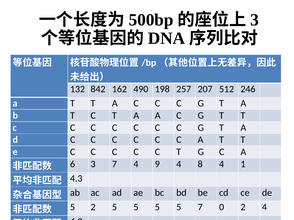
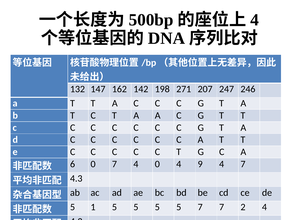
3: 3 -> 4 (255, 20)
842: 842 -> 147 (98, 89)
490: 490 -> 142 (141, 89)
257: 257 -> 271 (184, 89)
512: 512 -> 247 (227, 89)
6 3: 3 -> 0 (93, 164)
4 9: 9 -> 0 (157, 164)
8: 8 -> 9 (200, 164)
4 1: 1 -> 7 (243, 164)
5 2: 2 -> 1 (93, 208)
7 0: 0 -> 7 (222, 208)
